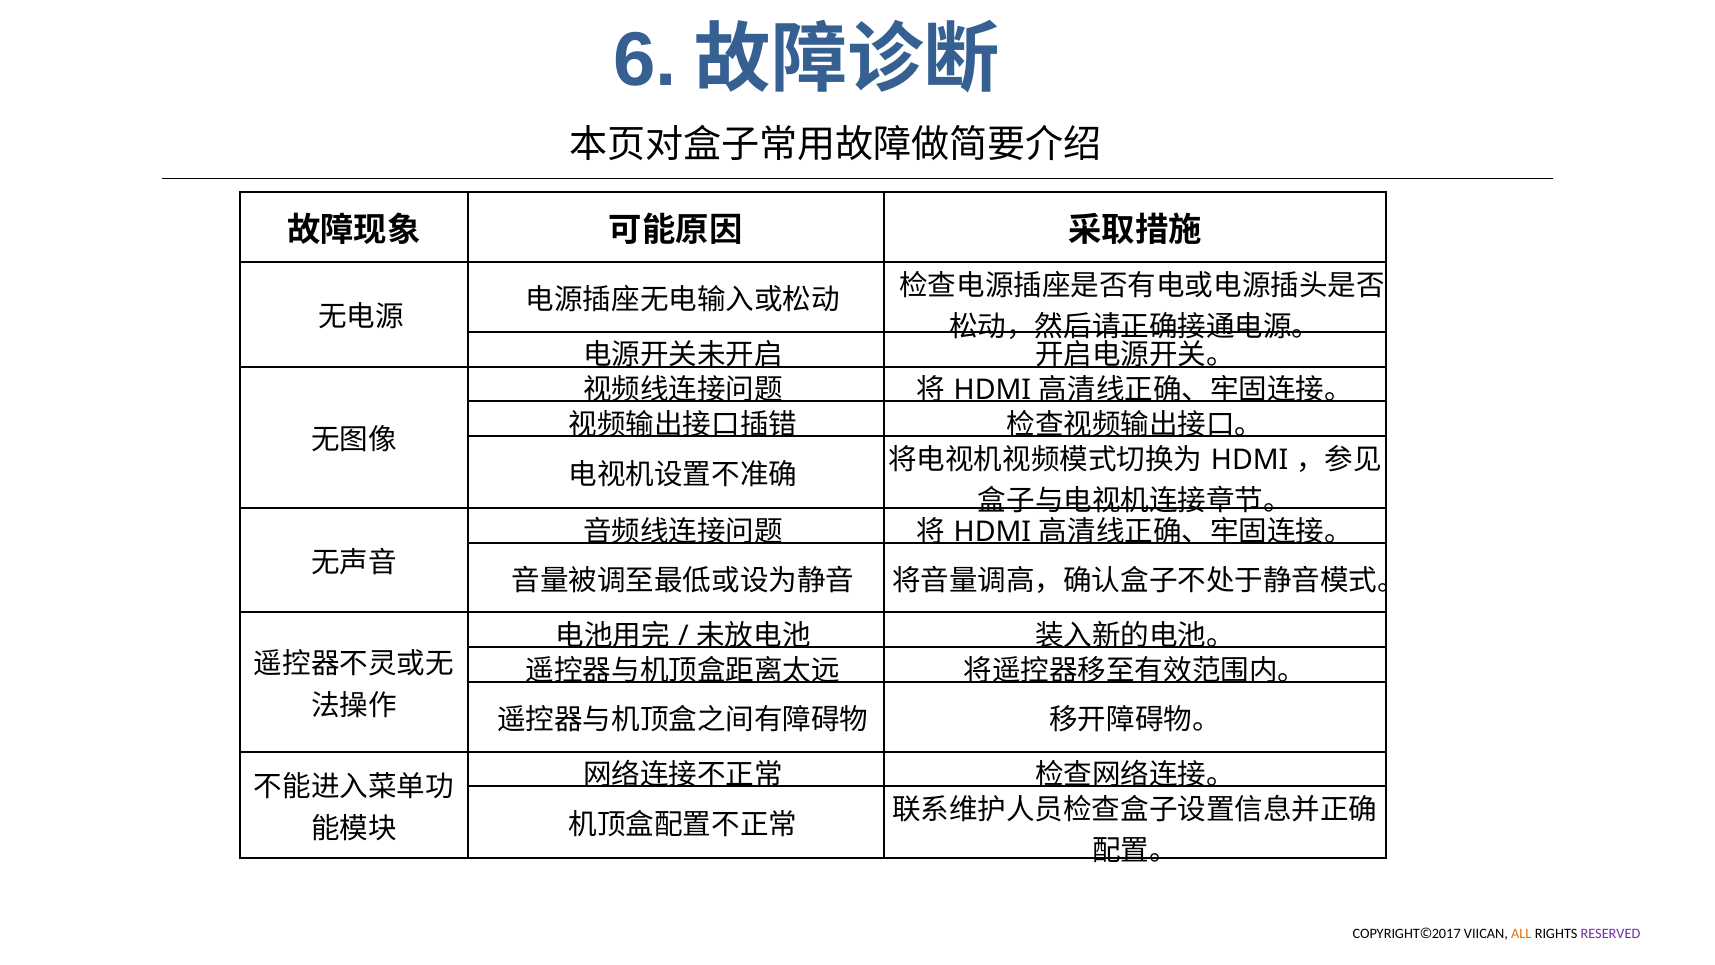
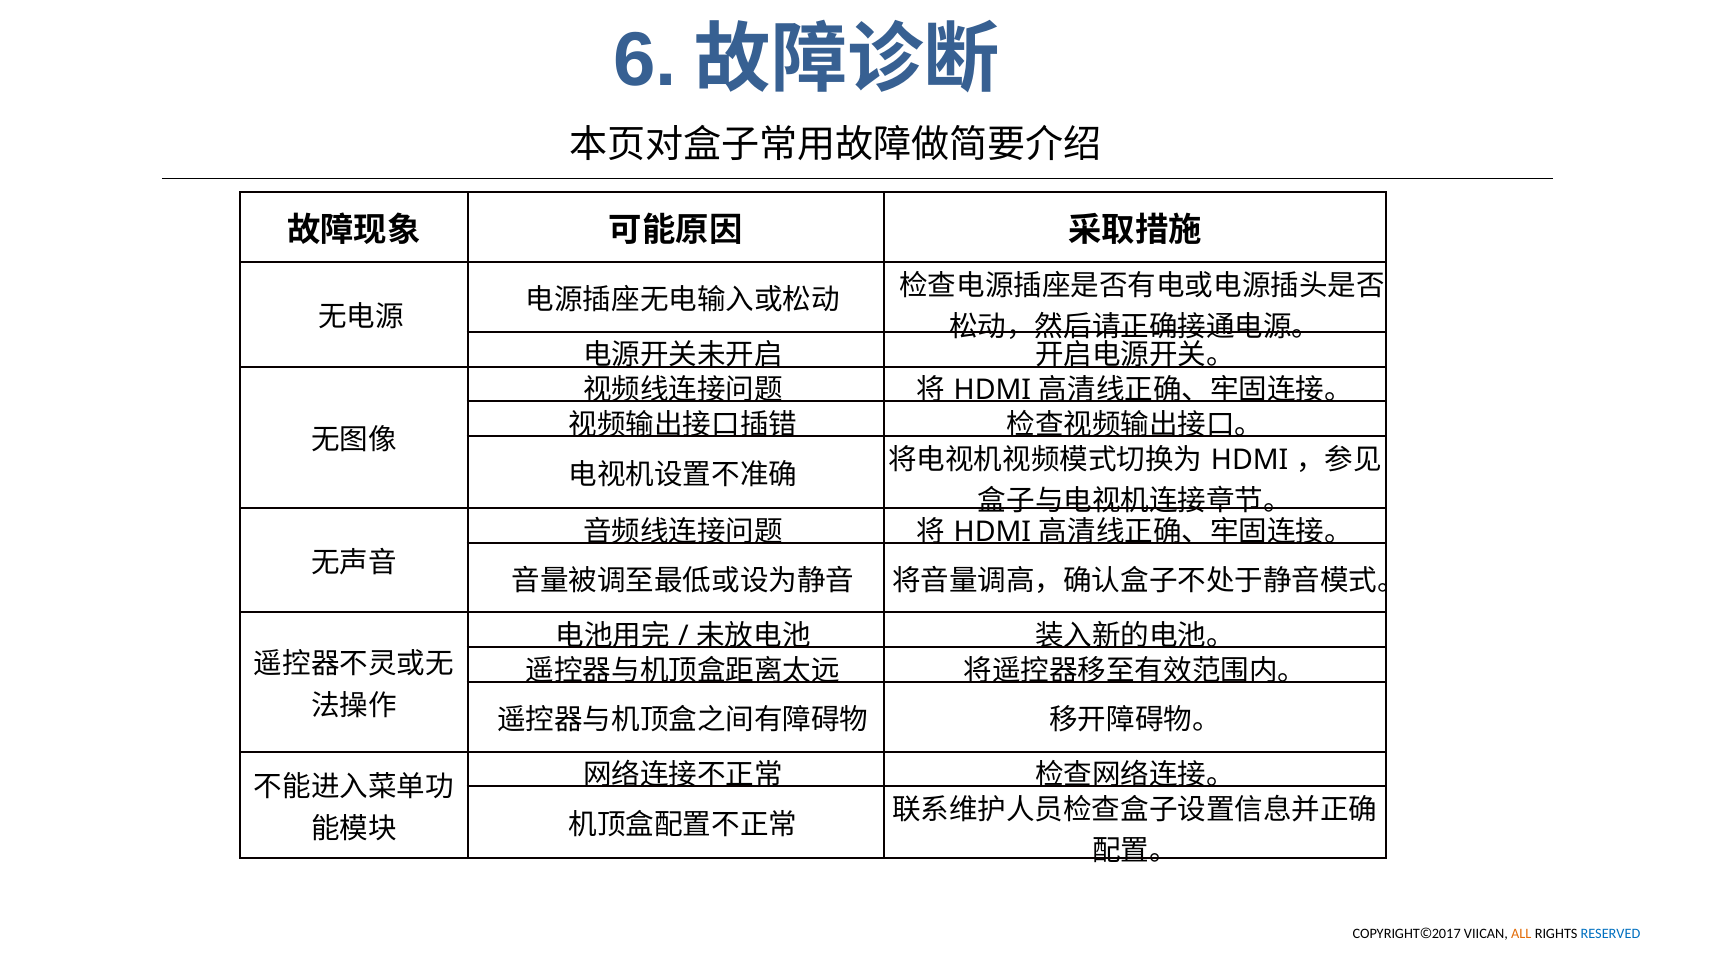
RESERVED colour: purple -> blue (1610, 934)
